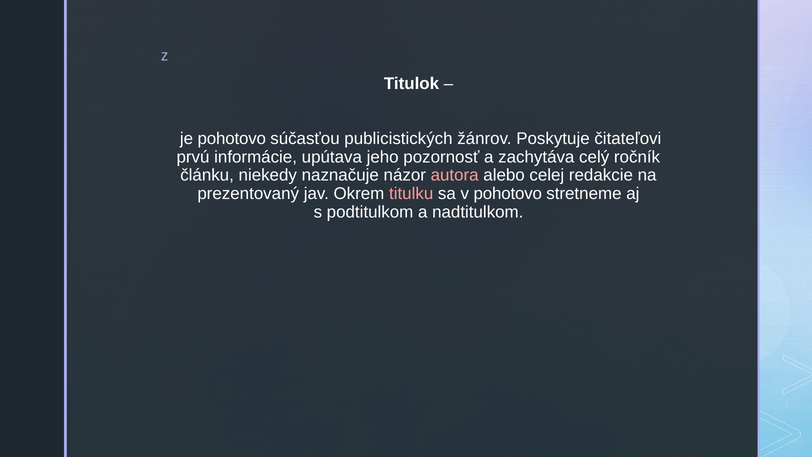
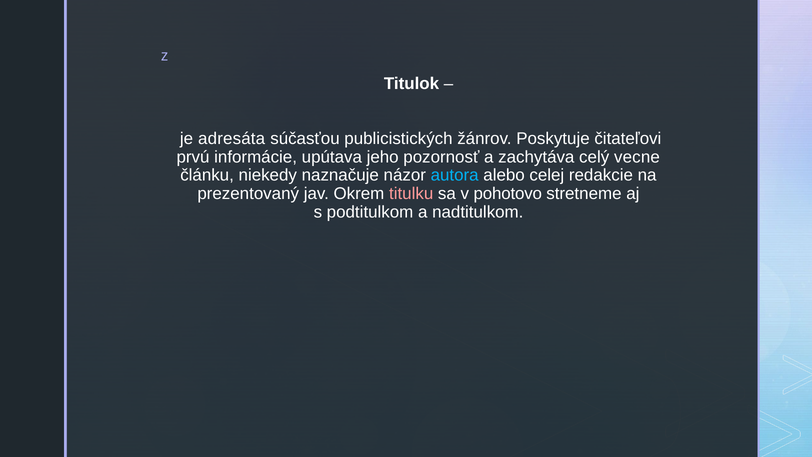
je pohotovo: pohotovo -> adresáta (232, 139)
ročník: ročník -> vecne (637, 157)
autora colour: pink -> light blue (455, 175)
